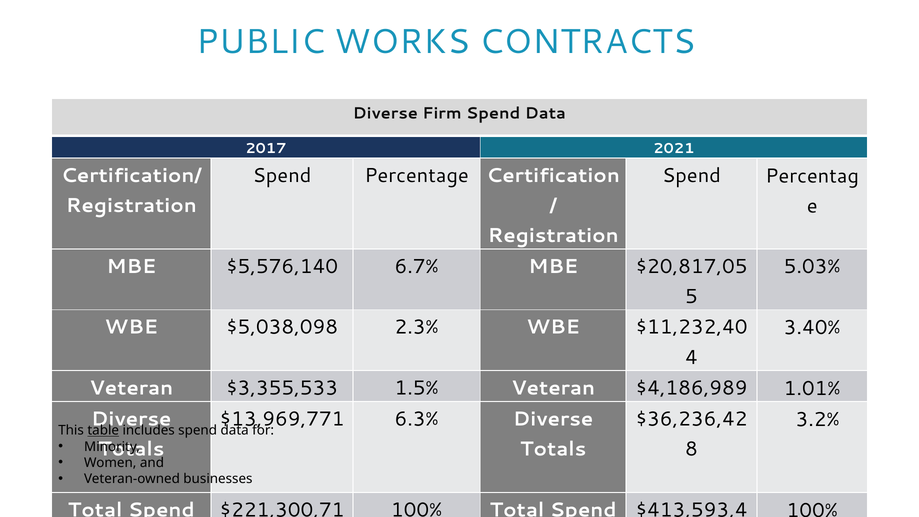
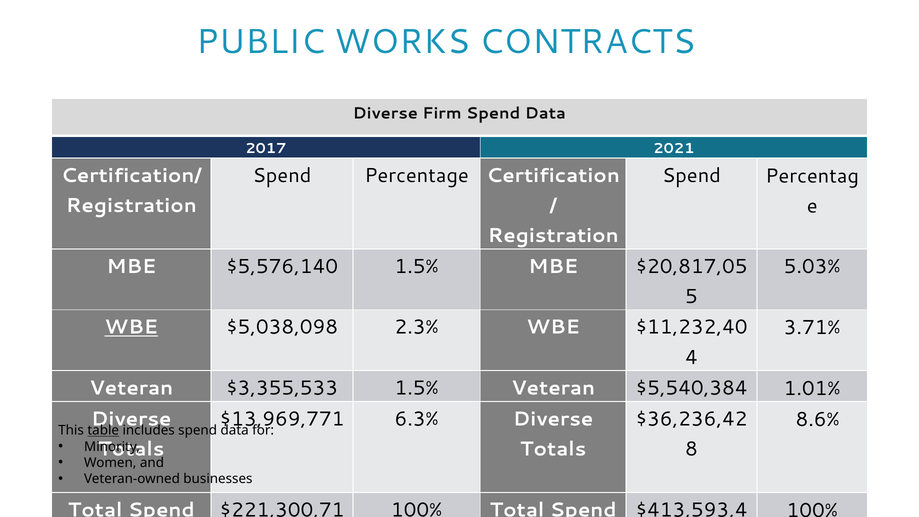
$5,576,140 6.7%: 6.7% -> 1.5% (417, 266)
WBE underline: none -> present (131, 327)
3.40%: 3.40% -> 3.71% (812, 328)
$4,186,989: $4,186,989 -> $5,540,384 (691, 388)
3.2%: 3.2% -> 8.6% (818, 419)
